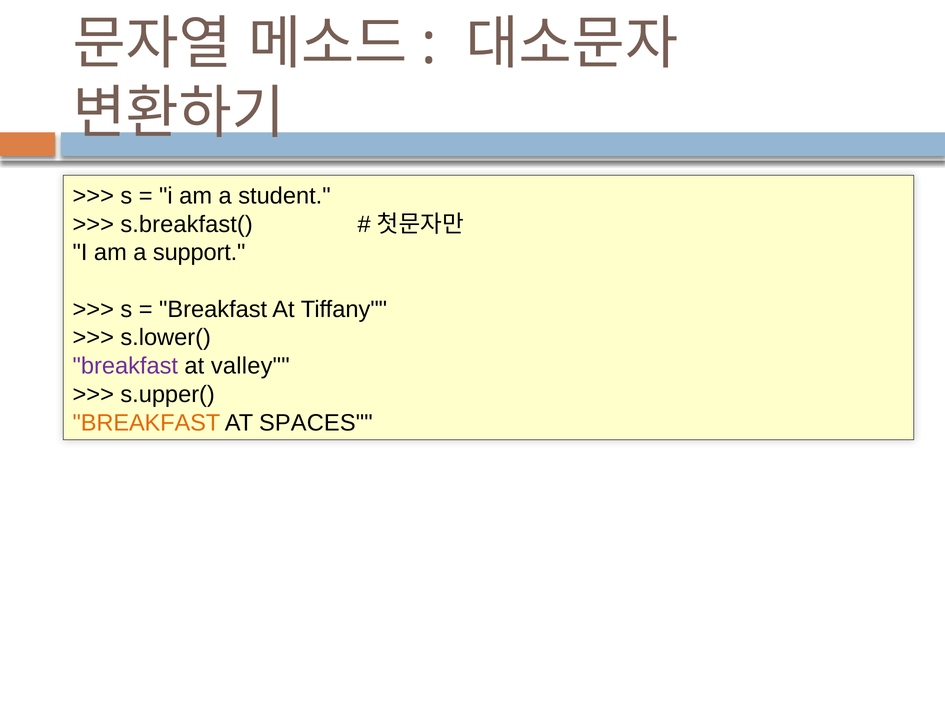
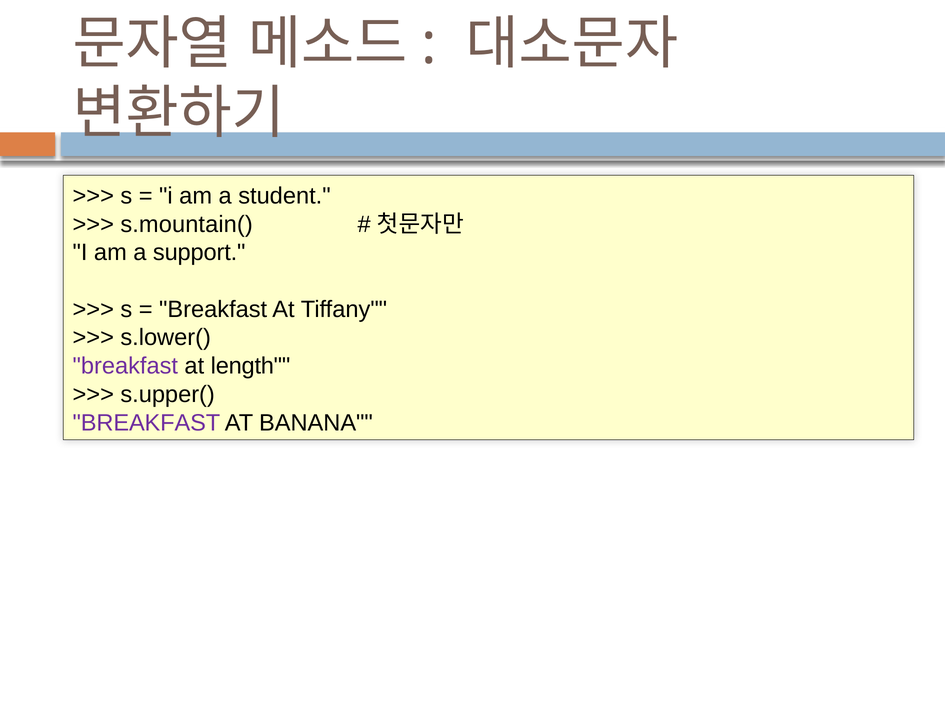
s.breakfast(: s.breakfast( -> s.mountain( (187, 224)
valley: valley -> length (250, 366)
BREAKFAST colour: orange -> purple (146, 423)
SPACES: SPACES -> BANANA (316, 423)
